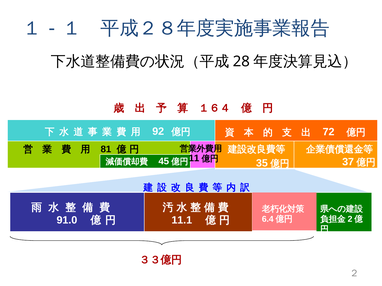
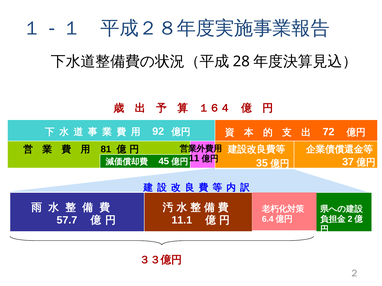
91.0: 91.0 -> 57.7 (67, 220)
